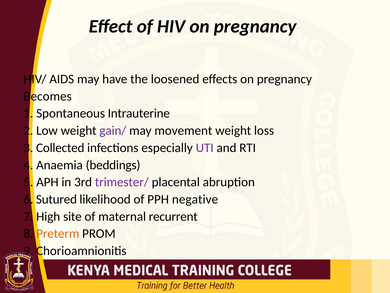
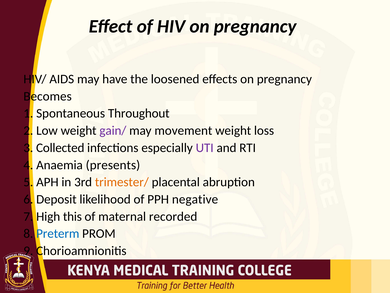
Intrauterine: Intrauterine -> Throughout (139, 113)
beddings: beddings -> presents (113, 165)
trimester/ colour: purple -> orange (122, 182)
Sutured: Sutured -> Deposit (56, 199)
site: site -> this (72, 216)
recurrent: recurrent -> recorded (173, 216)
Preterm colour: orange -> blue (58, 233)
